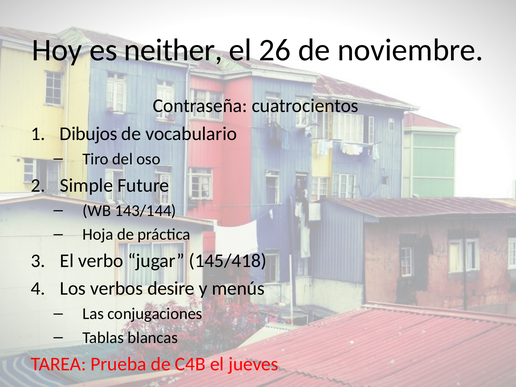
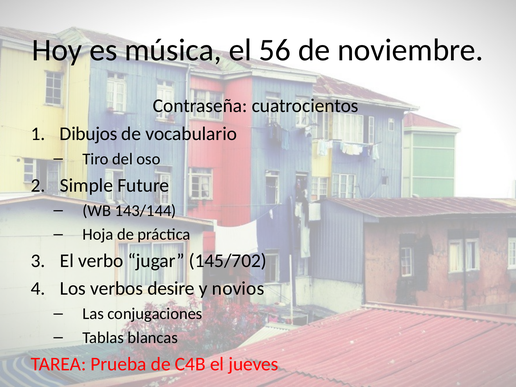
neither: neither -> música (173, 50)
26: 26 -> 56 (275, 50)
145/418: 145/418 -> 145/702 (228, 261)
menús: menús -> novios (238, 289)
